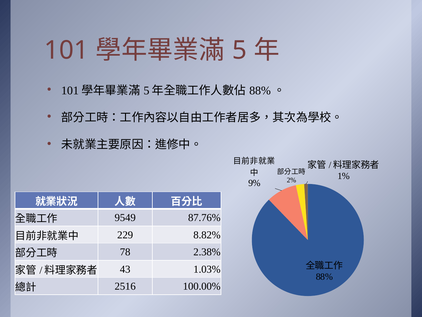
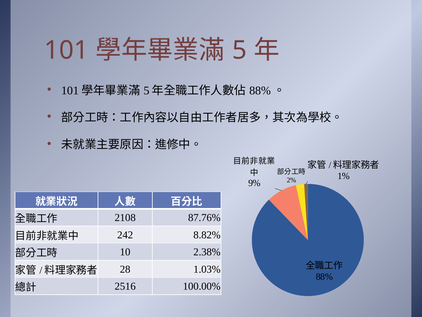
9549: 9549 -> 2108 (125, 217)
229: 229 -> 242 (125, 235)
78: 78 -> 10 (125, 252)
43: 43 -> 28 (125, 269)
